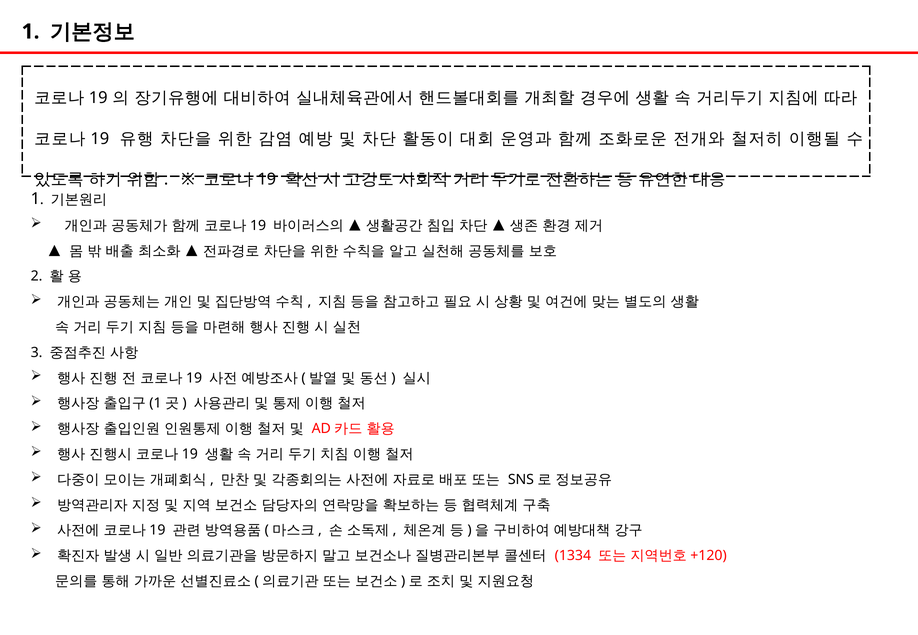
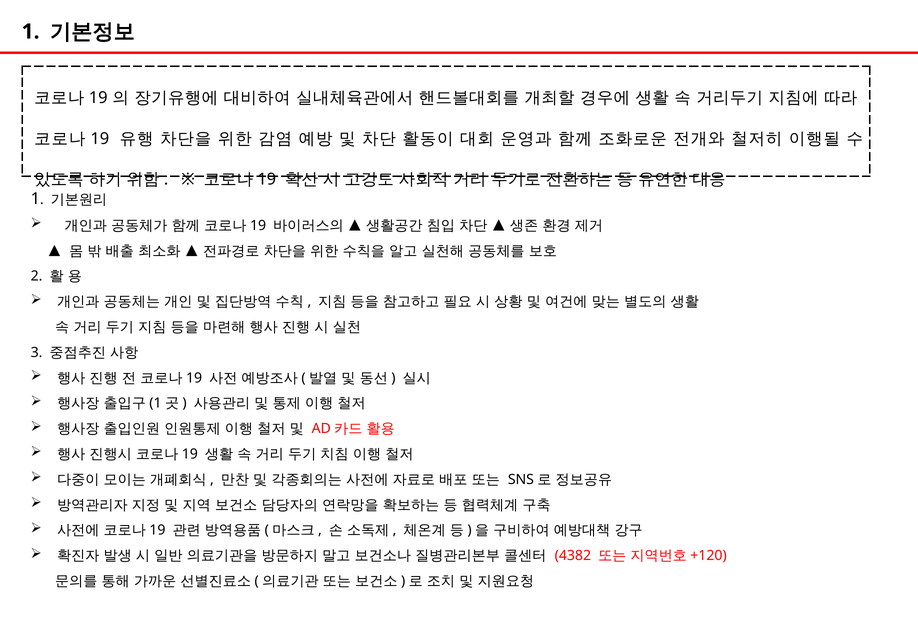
1334: 1334 -> 4382 (573, 556)
